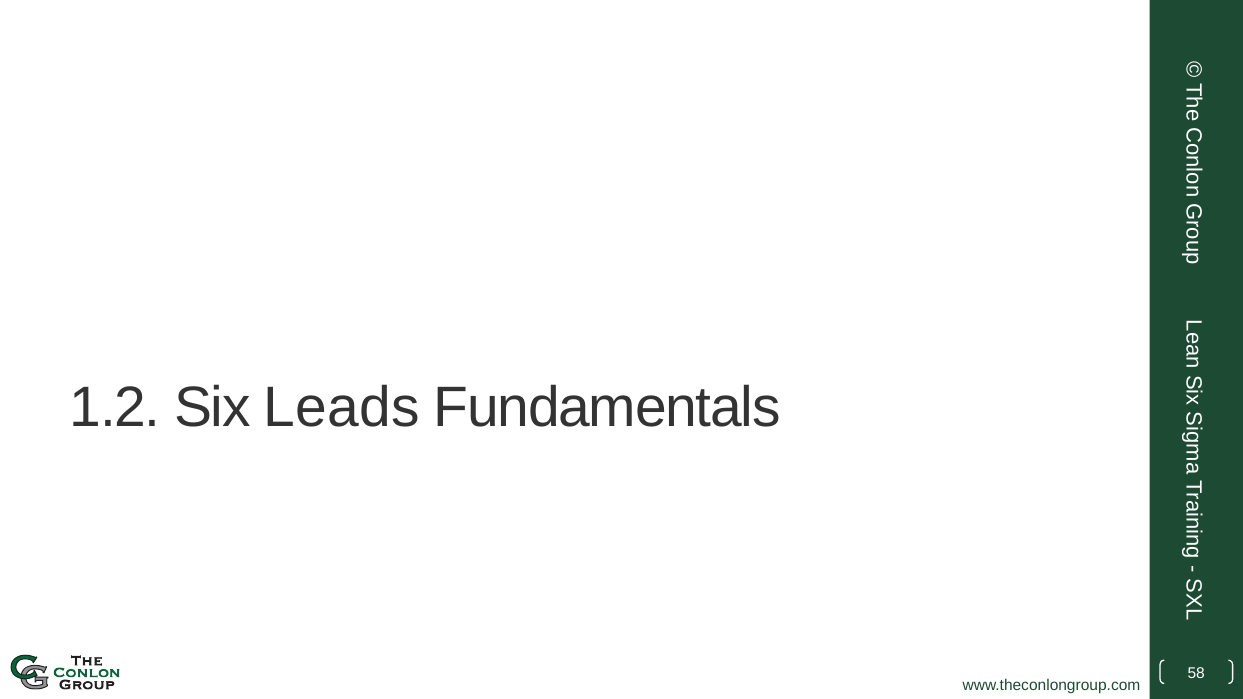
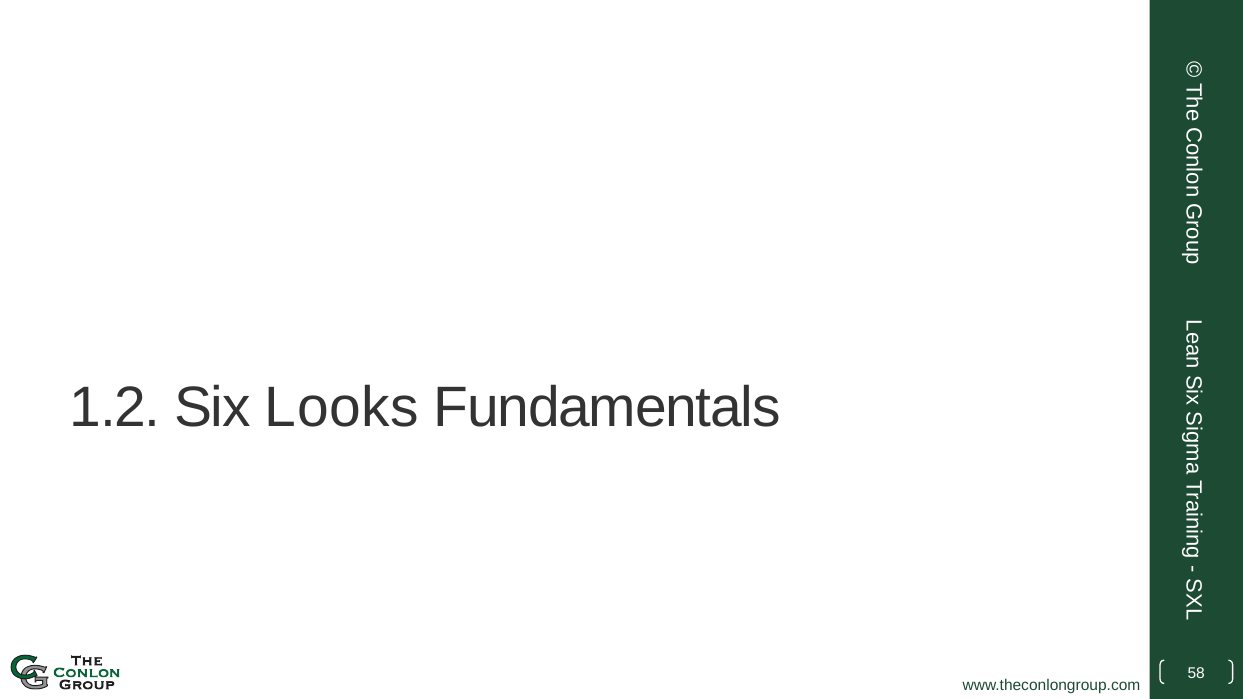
Leads: Leads -> Looks (342, 408)
